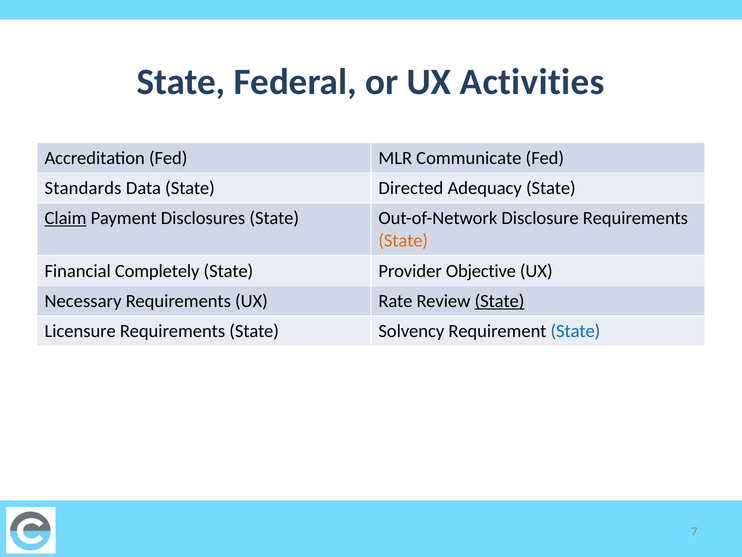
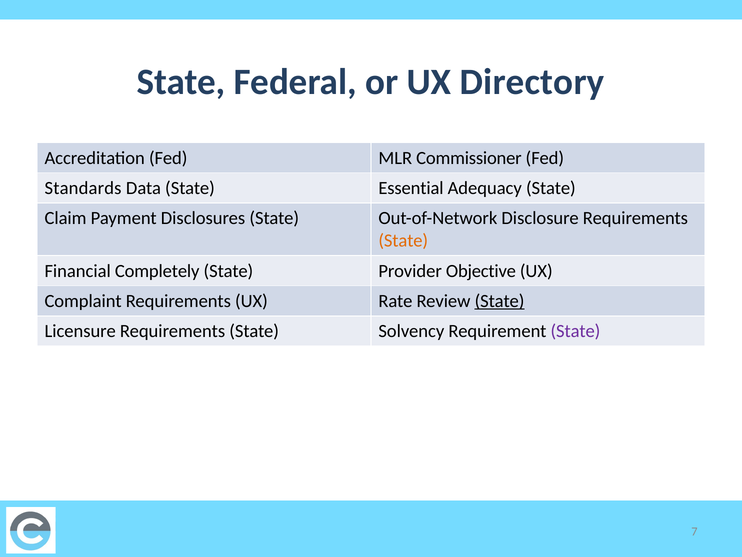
Activities: Activities -> Directory (532, 82)
Communicate: Communicate -> Commissioner (469, 158)
Directed: Directed -> Essential (411, 188)
Claim underline: present -> none (66, 218)
Necessary: Necessary -> Complaint (83, 301)
State colour: blue -> purple (575, 331)
